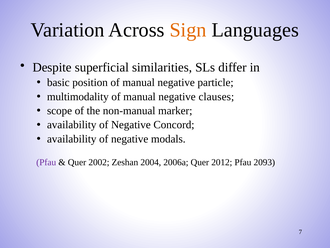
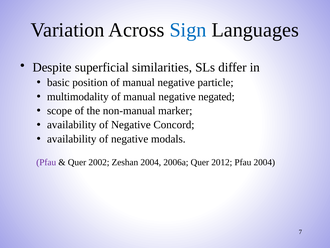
Sign colour: orange -> blue (188, 30)
clauses: clauses -> negated (216, 96)
Pfau 2093: 2093 -> 2004 (264, 162)
